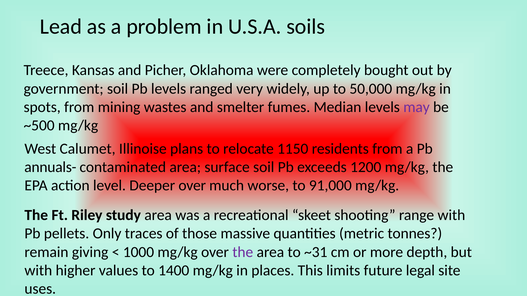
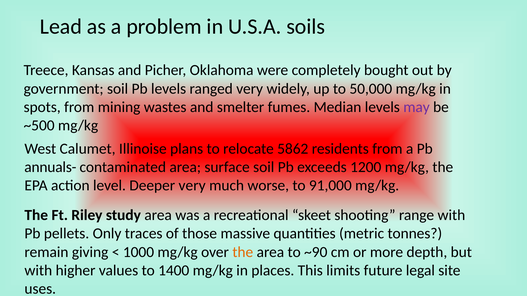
1150: 1150 -> 5862 (293, 149)
Deeper over: over -> very (192, 186)
the colour: purple -> orange (243, 252)
~31: ~31 -> ~90 (316, 252)
